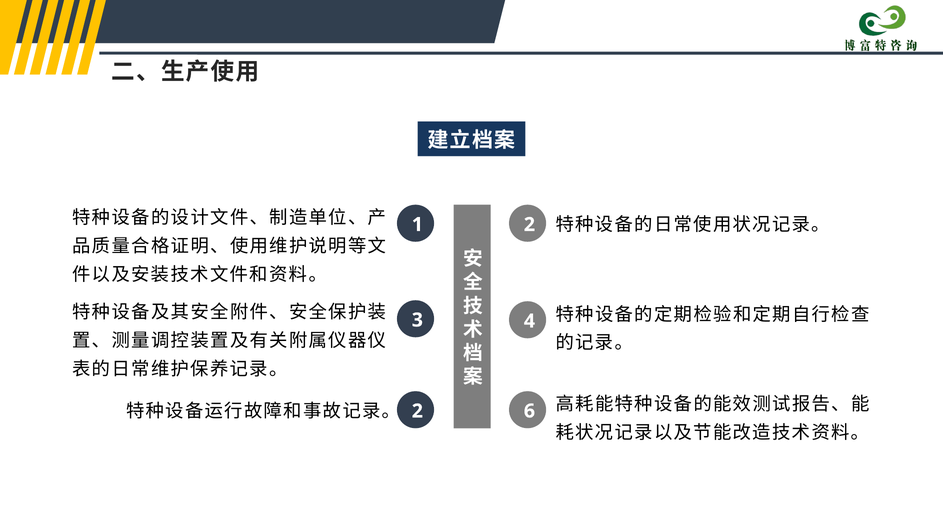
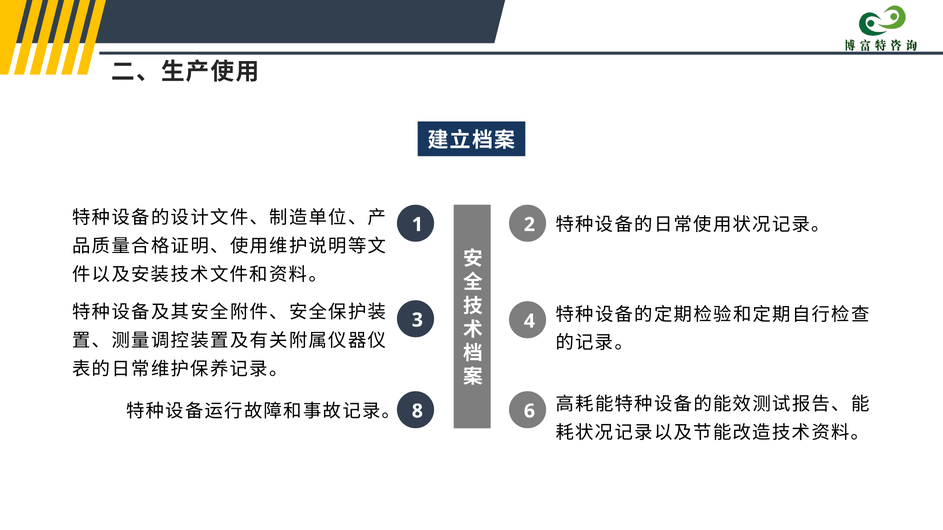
2: 2 -> 8 (417, 411)
